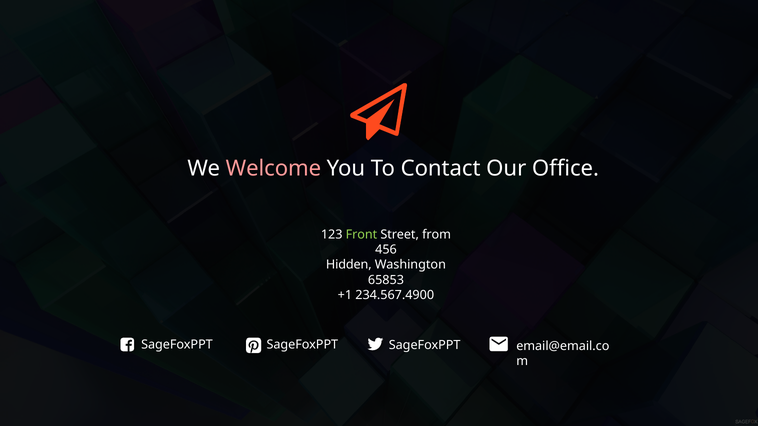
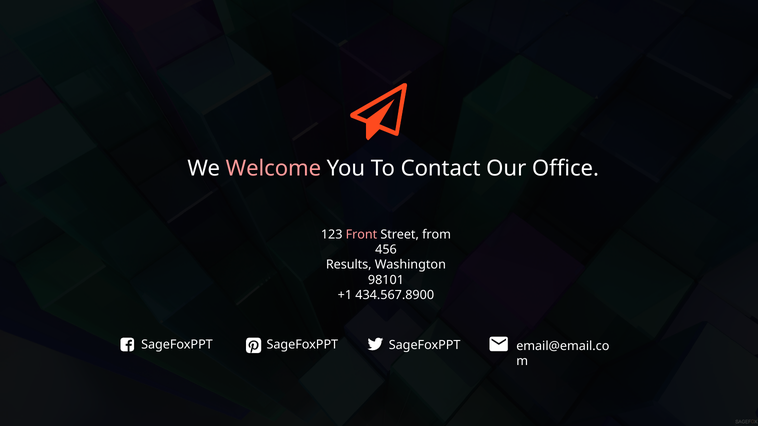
Front colour: light green -> pink (361, 235)
Hidden: Hidden -> Results (349, 265)
65853: 65853 -> 98101 (386, 280)
234.567.4900: 234.567.4900 -> 434.567.8900 (395, 295)
